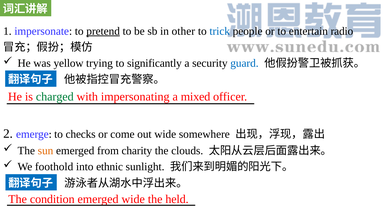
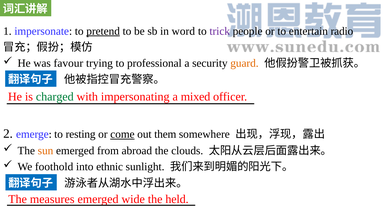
other: other -> word (183, 31)
trick colour: blue -> purple (220, 31)
yellow: yellow -> favour (68, 63)
significantly: significantly -> professional (154, 63)
guard colour: blue -> orange (244, 63)
checks: checks -> resting (81, 134)
come underline: none -> present (122, 134)
out wide: wide -> them (165, 134)
charity: charity -> abroad (137, 151)
condition: condition -> measures (52, 199)
